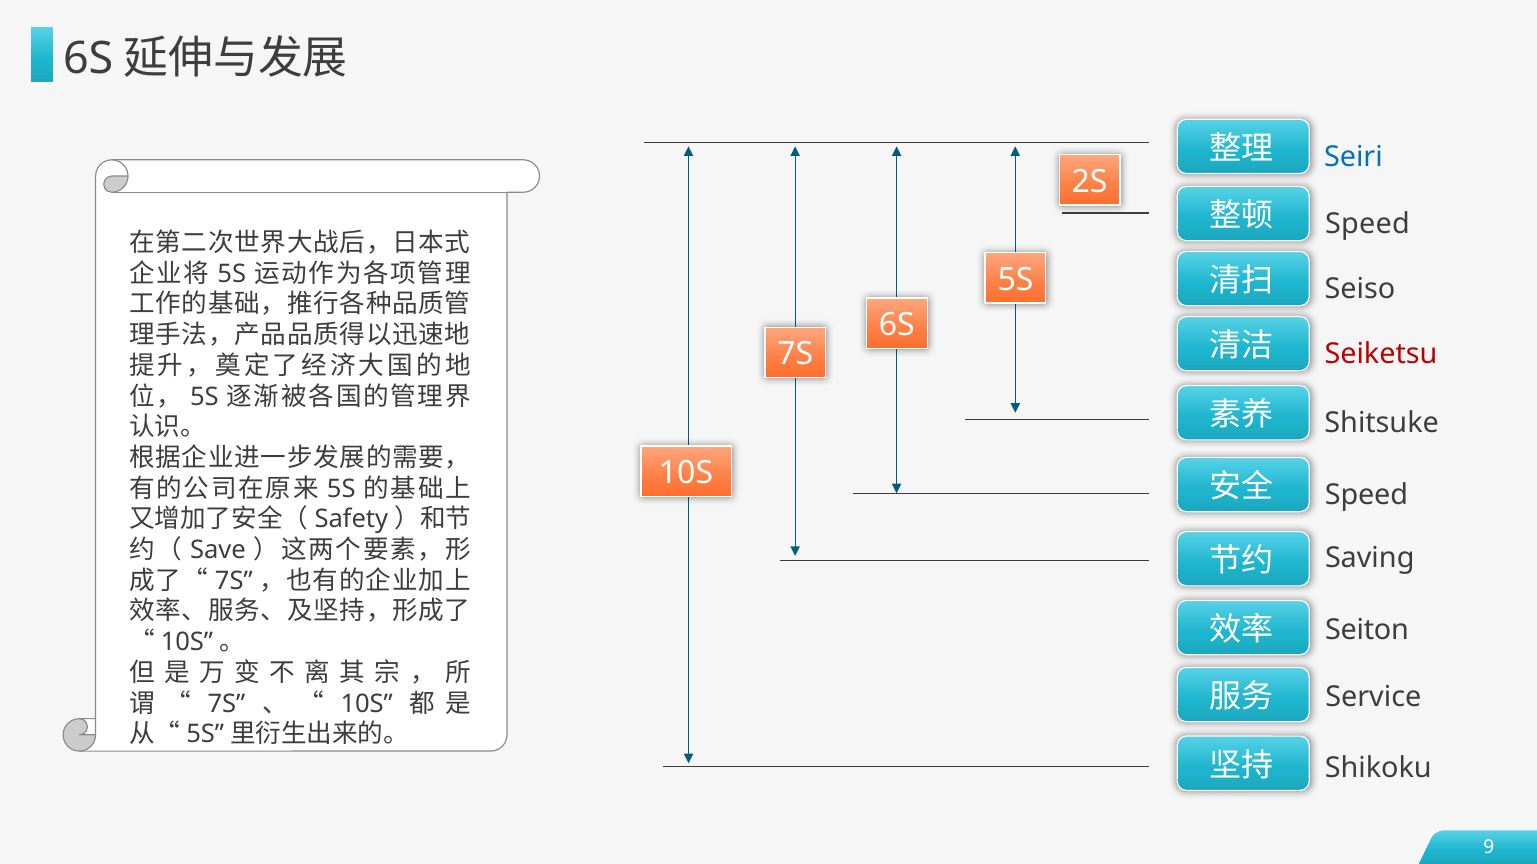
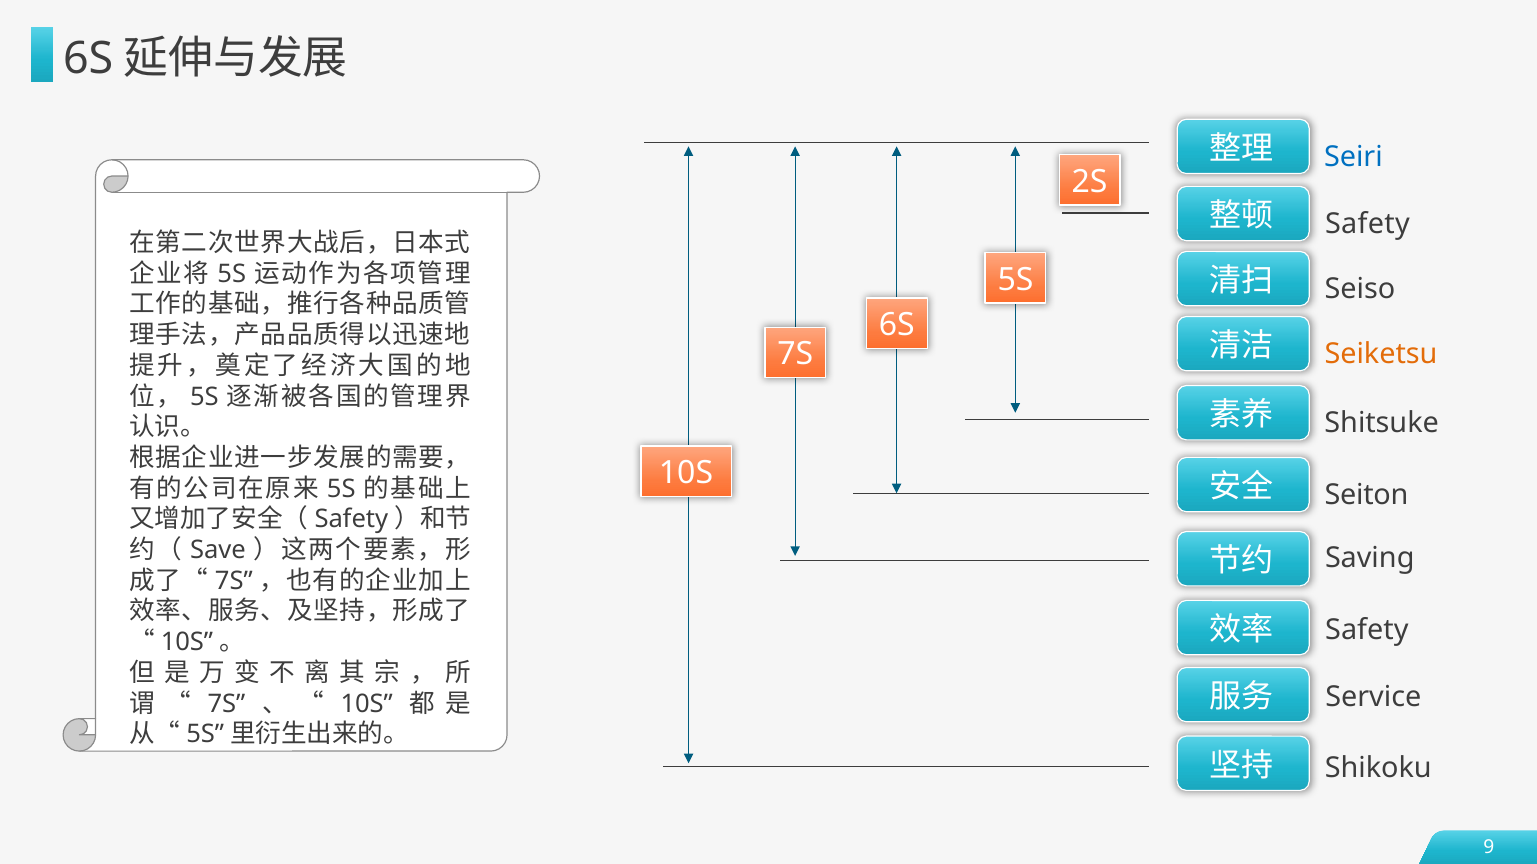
Speed: Speed -> Safety (1367, 224)
Seiketsu colour: red -> orange (1381, 354)
Speed: Speed -> Seiton (1367, 495)
Seiton: Seiton -> Safety (1367, 630)
